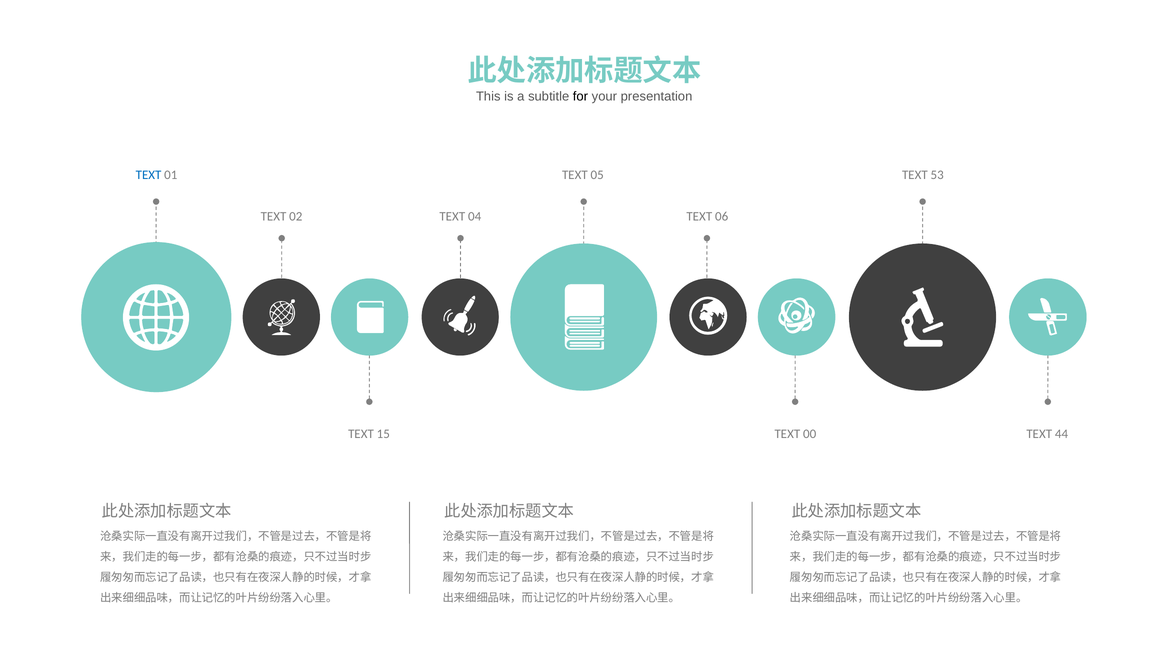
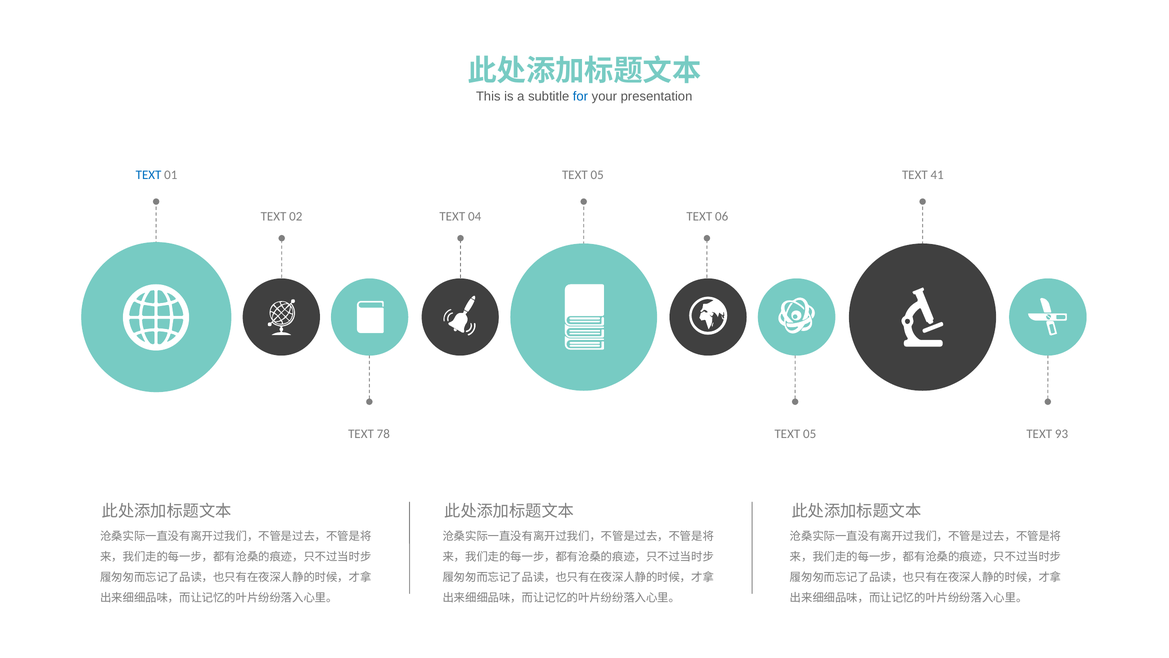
for colour: black -> blue (580, 96)
53: 53 -> 41 (937, 175)
15: 15 -> 78 (383, 433)
00: 00 -> 05 (810, 433)
44: 44 -> 93 (1062, 433)
